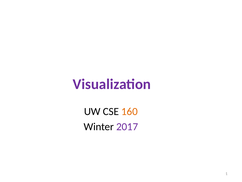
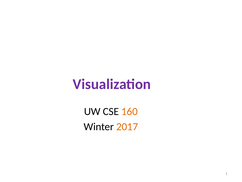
2017 colour: purple -> orange (127, 126)
